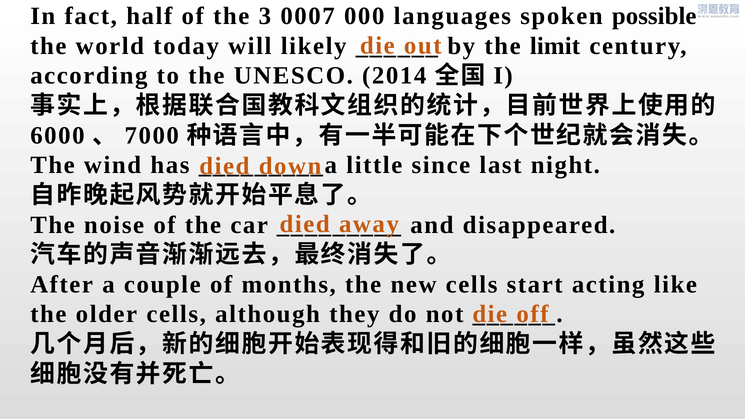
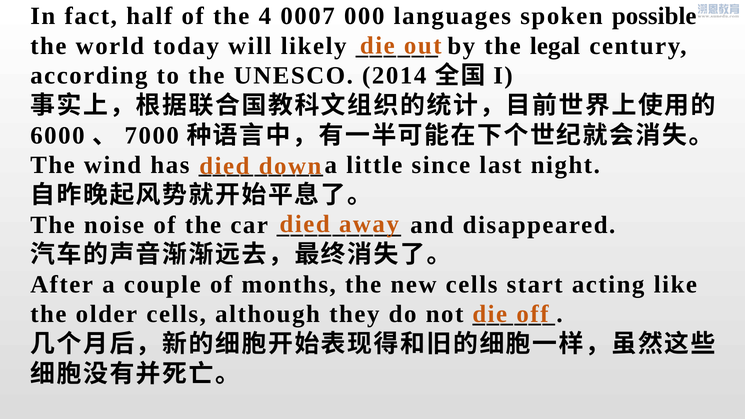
3: 3 -> 4 (265, 16)
limit: limit -> legal (555, 46)
